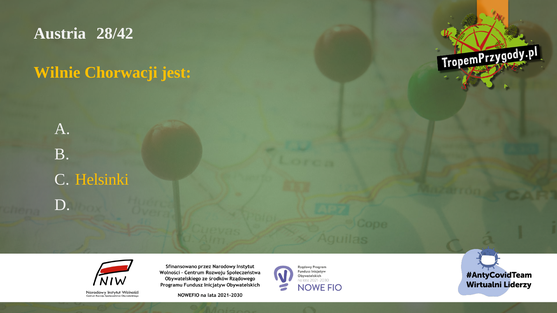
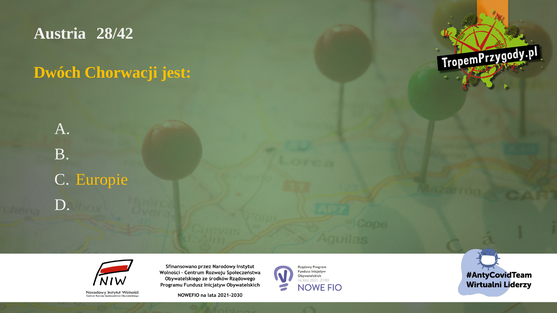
Wilnie: Wilnie -> Dwóch (57, 73)
Helsinki: Helsinki -> Europie (102, 180)
